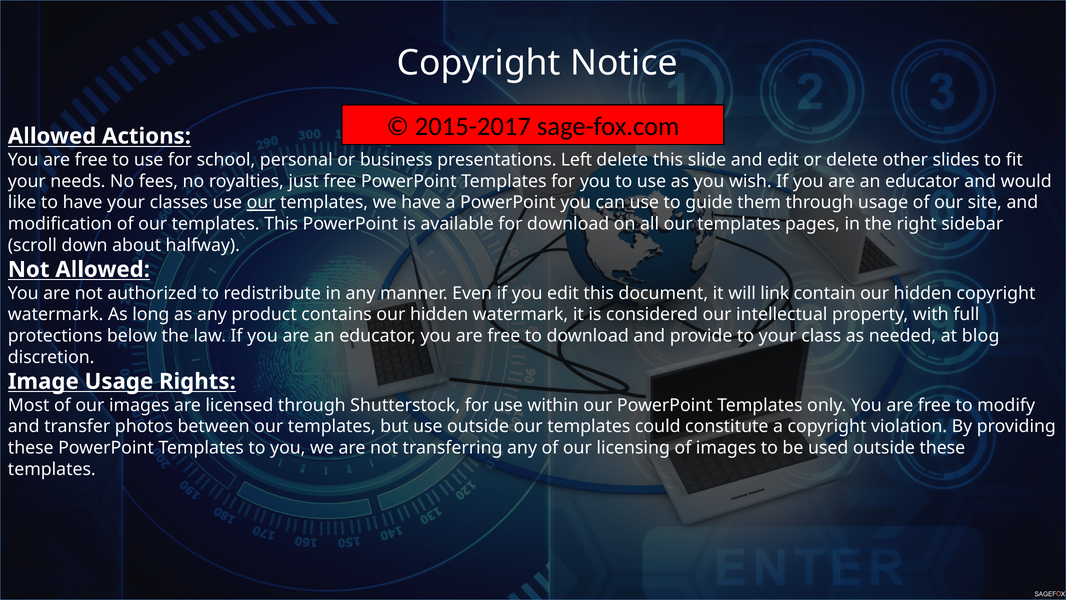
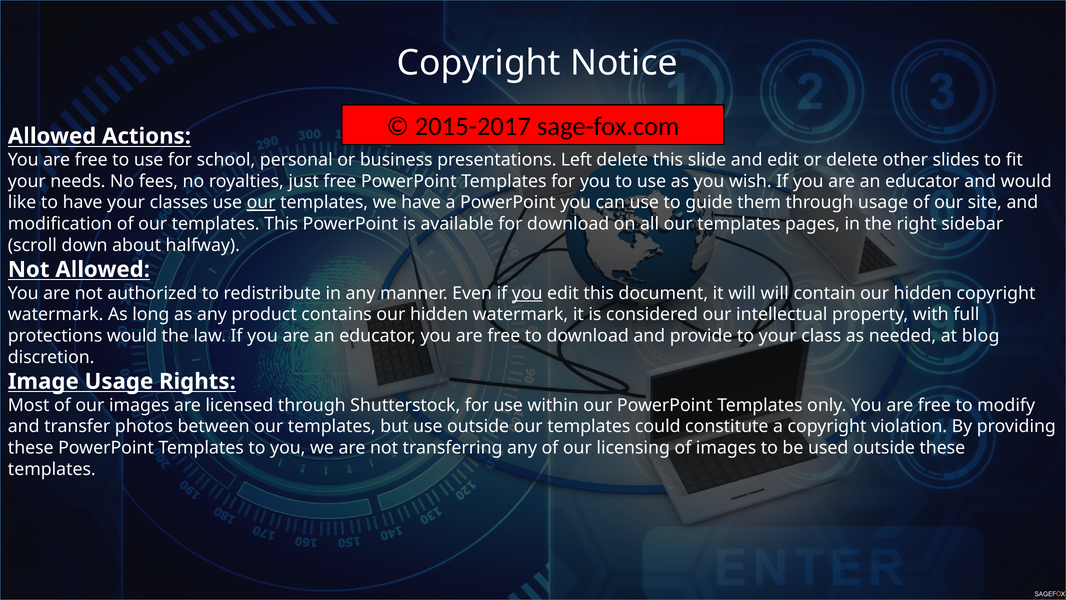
you underline: none -> present (527, 293)
will link: link -> will (775, 293)
protections below: below -> would (132, 336)
